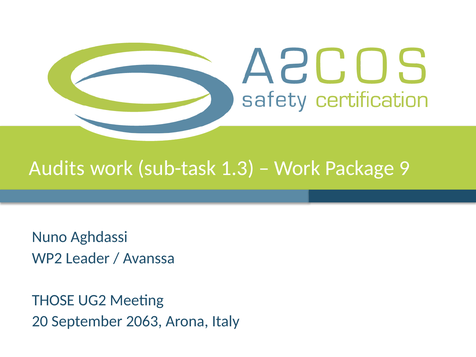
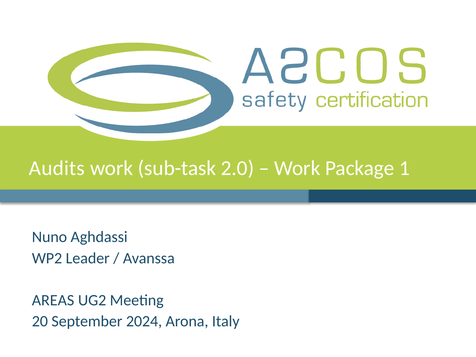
1.3: 1.3 -> 2.0 (237, 168)
9: 9 -> 1 (404, 168)
THOSE: THOSE -> AREAS (53, 300)
2063: 2063 -> 2024 (144, 321)
